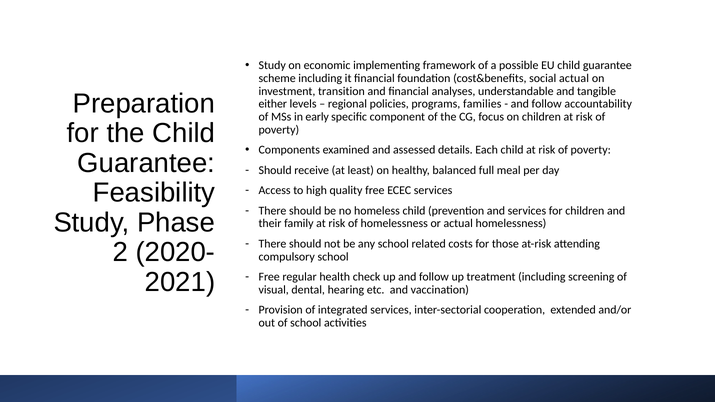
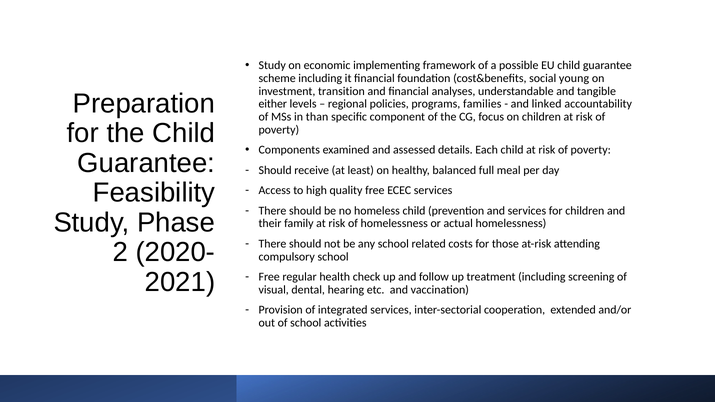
social actual: actual -> young (574, 78)
follow: follow -> linked (547, 104)
early: early -> than (317, 117)
